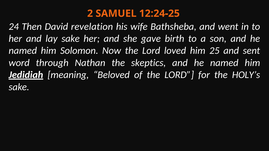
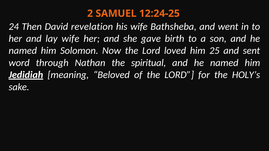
lay sake: sake -> wife (70, 39)
skeptics: skeptics -> spiritual (149, 63)
